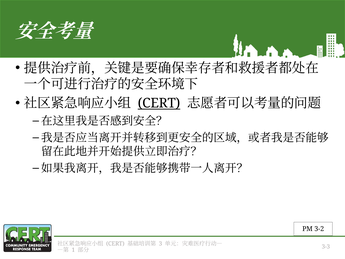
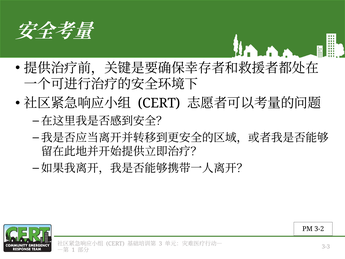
CERT underline: present -> none (159, 103)
